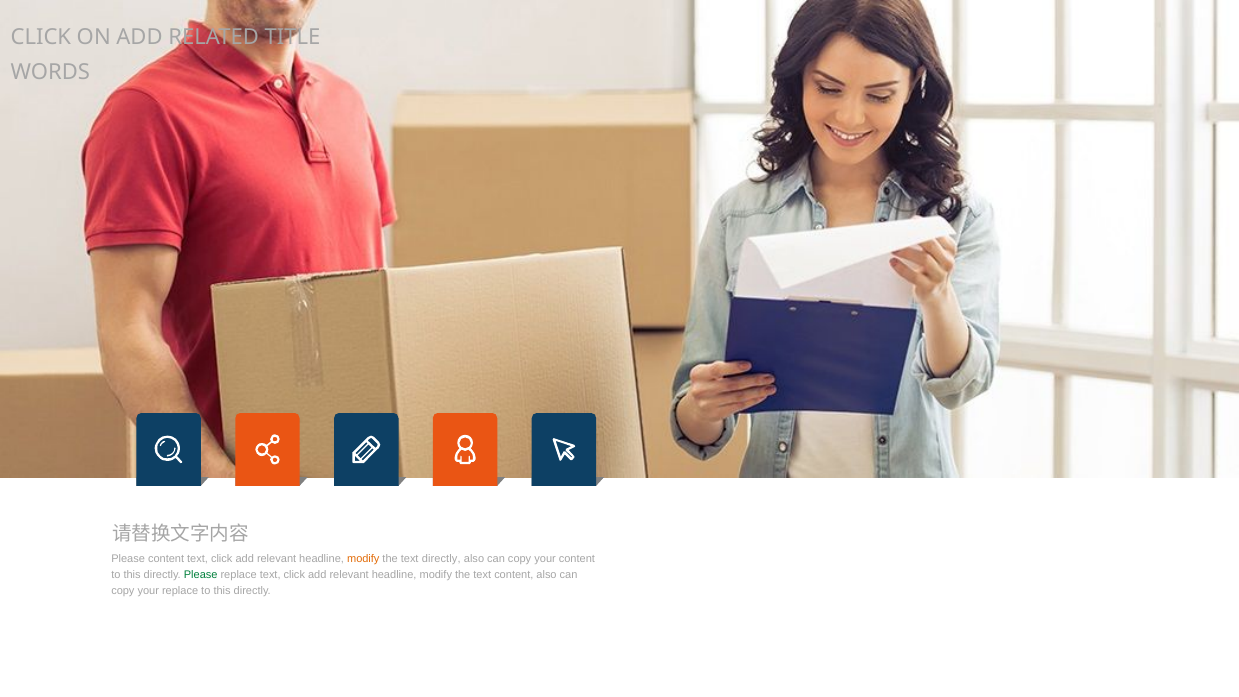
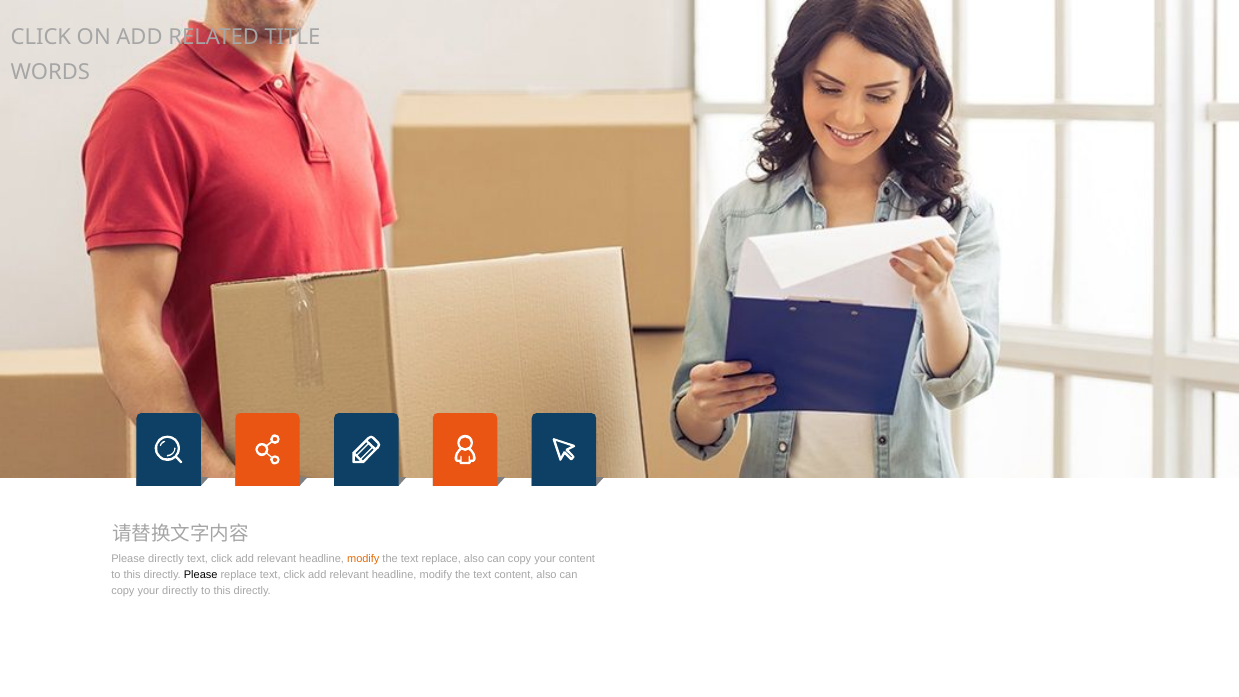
Please content: content -> directly (166, 559)
text directly: directly -> replace (441, 559)
Please colour: green -> black (201, 574)
your replace: replace -> directly (180, 590)
